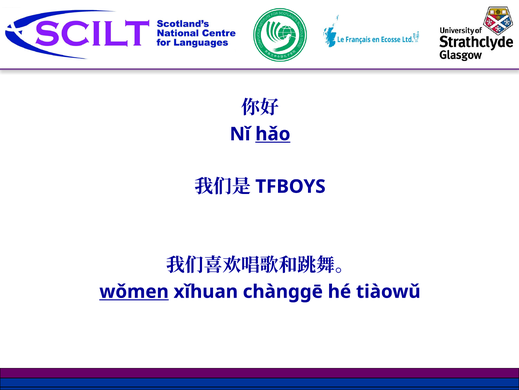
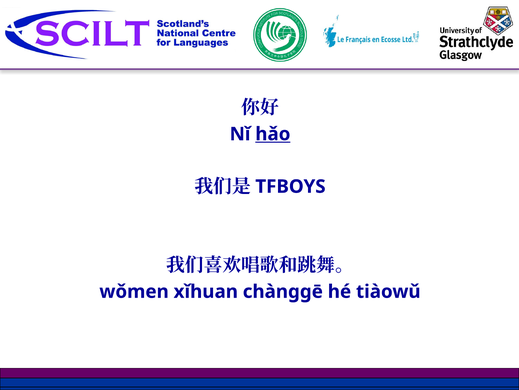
wǒmen underline: present -> none (134, 291)
